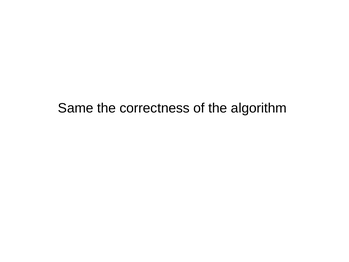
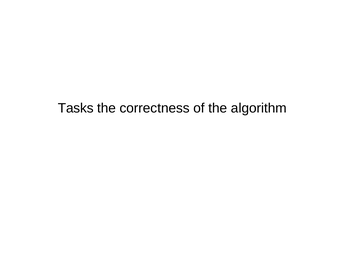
Same: Same -> Tasks (76, 108)
